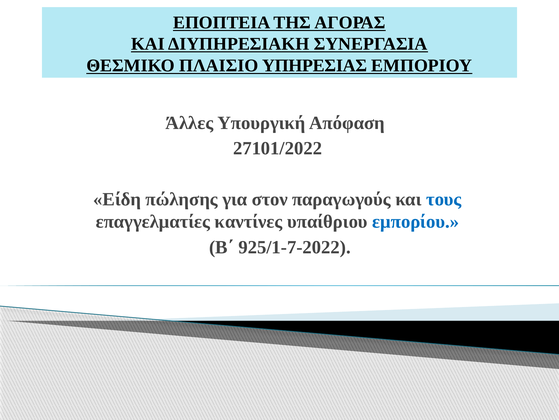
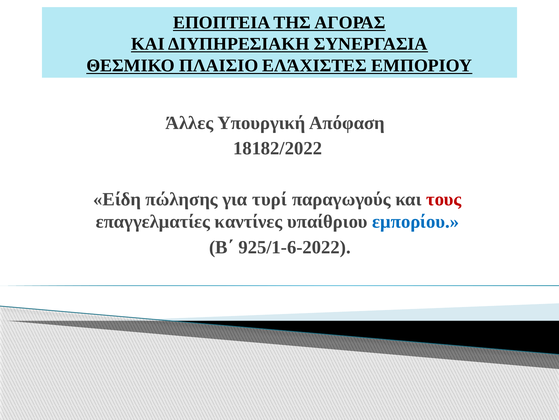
ΥΠΗΡΕΣΙΑΣ: ΥΠΗΡΕΣΙΑΣ -> ΕΛΆΧΙΣΤΕΣ (314, 65)
27101/2022: 27101/2022 -> 18182/2022 (278, 148)
στον: στον -> τυρί (270, 199)
τους colour: blue -> red (444, 199)
925/1-7-2022: 925/1-7-2022 -> 925/1-6-2022 (295, 247)
